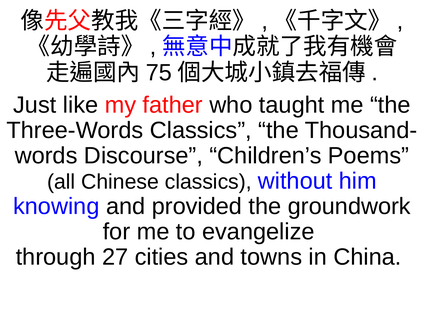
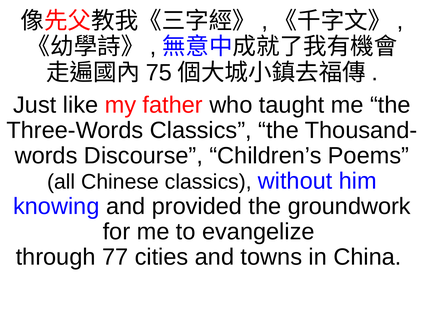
27: 27 -> 77 (115, 257)
